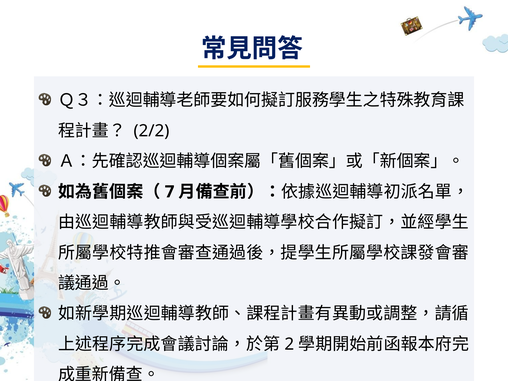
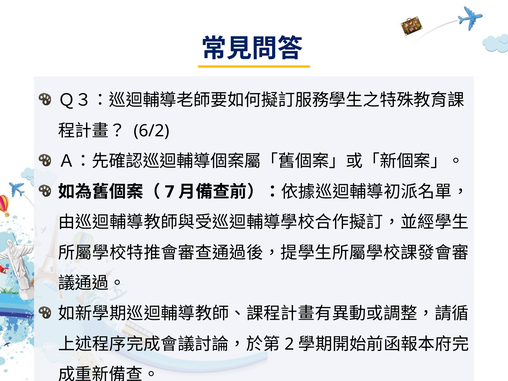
2/2: 2/2 -> 6/2 (151, 131)
